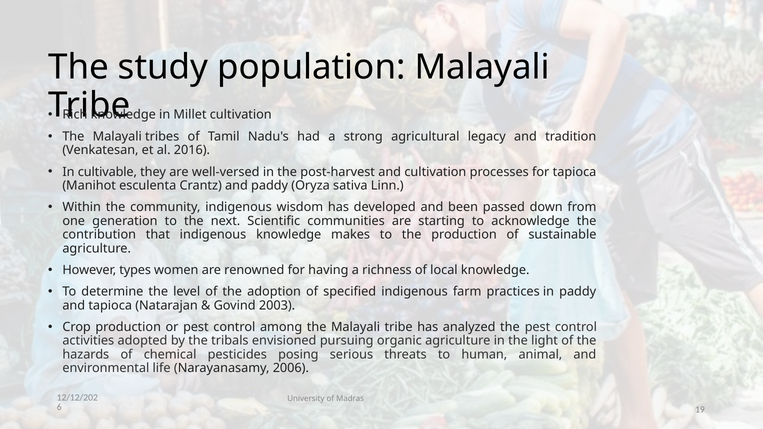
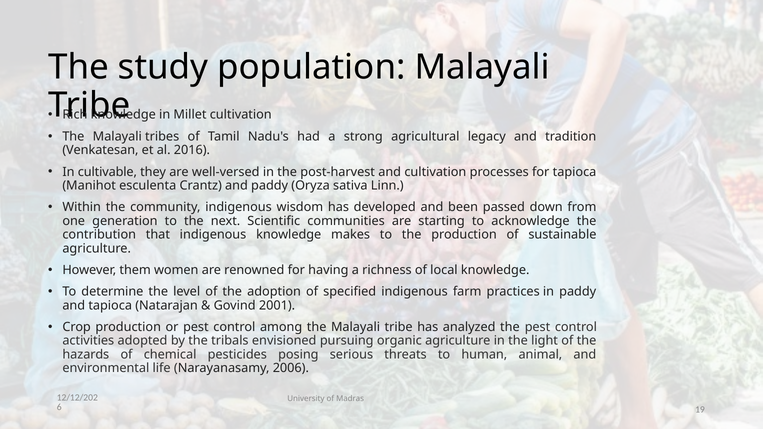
types: types -> them (135, 270)
2003: 2003 -> 2001 (277, 306)
